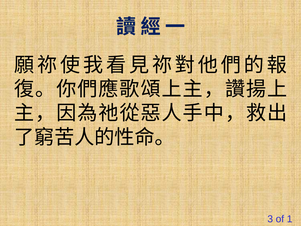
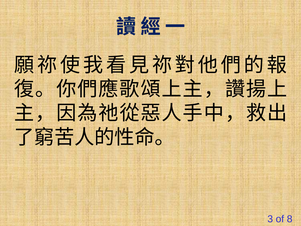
1: 1 -> 8 (290, 219)
